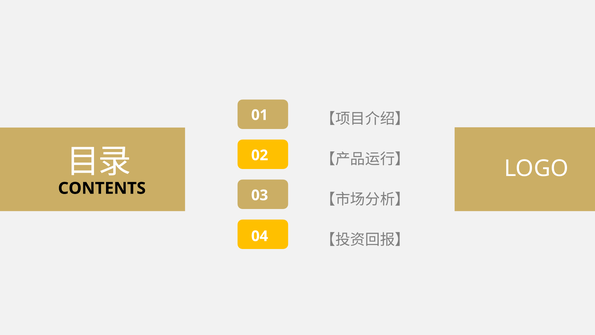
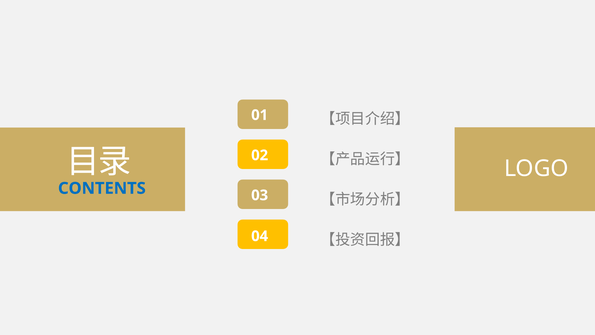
CONTENTS colour: black -> blue (102, 188)
